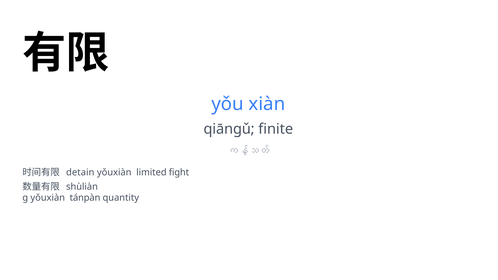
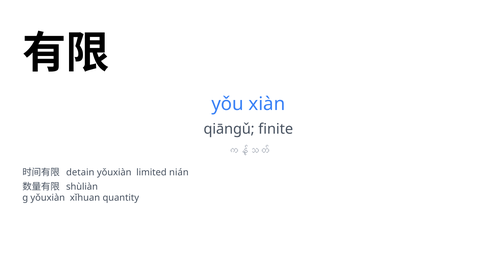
fight: fight -> nián (179, 172)
tánpàn: tánpàn -> xǐhuan (85, 198)
